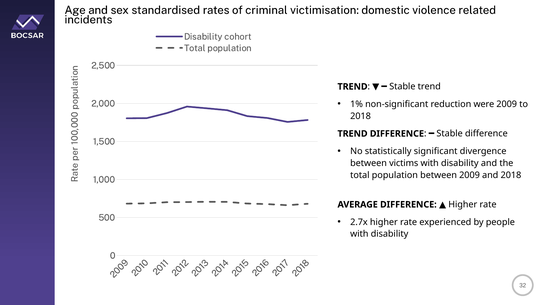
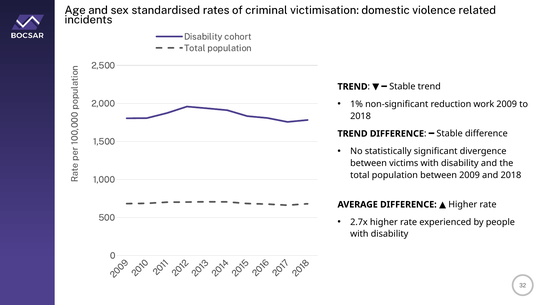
were: were -> work (484, 104)
